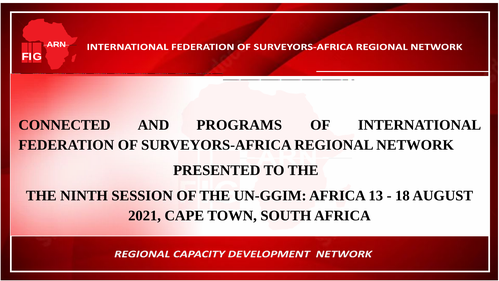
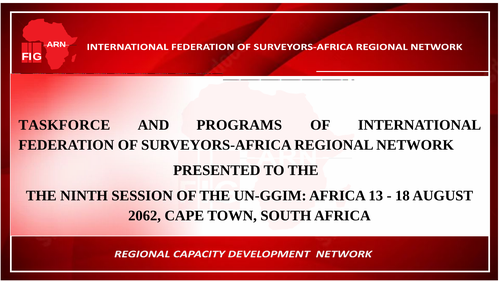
CONNECTED: CONNECTED -> TASKFORCE (64, 125)
2021: 2021 -> 2062 (145, 216)
